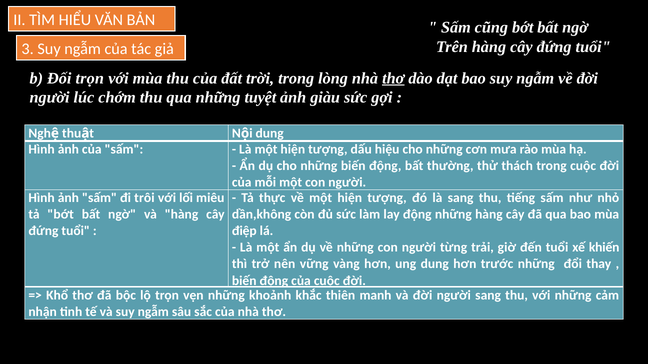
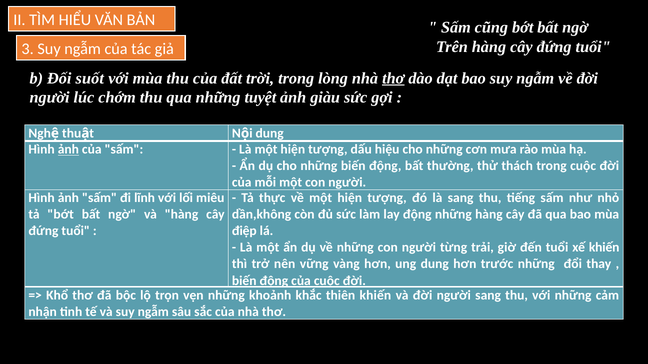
Đối trọn: trọn -> suốt (90, 78)
ảnh underline: none -> present (68, 150)
trôi: trôi -> lĩnh (145, 198)
thiên manh: manh -> khiến (375, 296)
